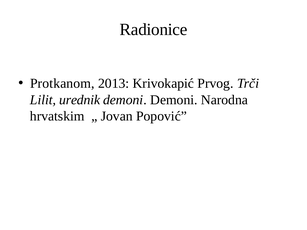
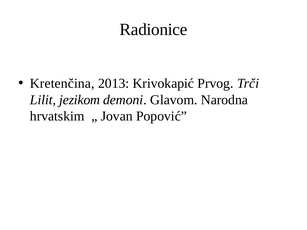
Protkanom: Protkanom -> Kretenčina (62, 84)
urednik: urednik -> jezikom (80, 100)
demoni Demoni: Demoni -> Glavom (174, 100)
